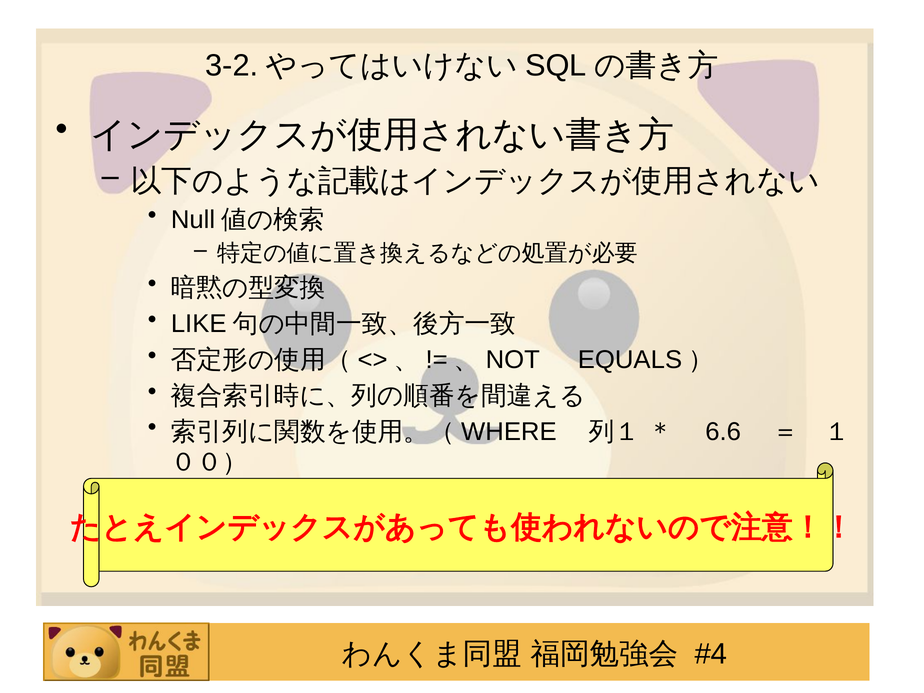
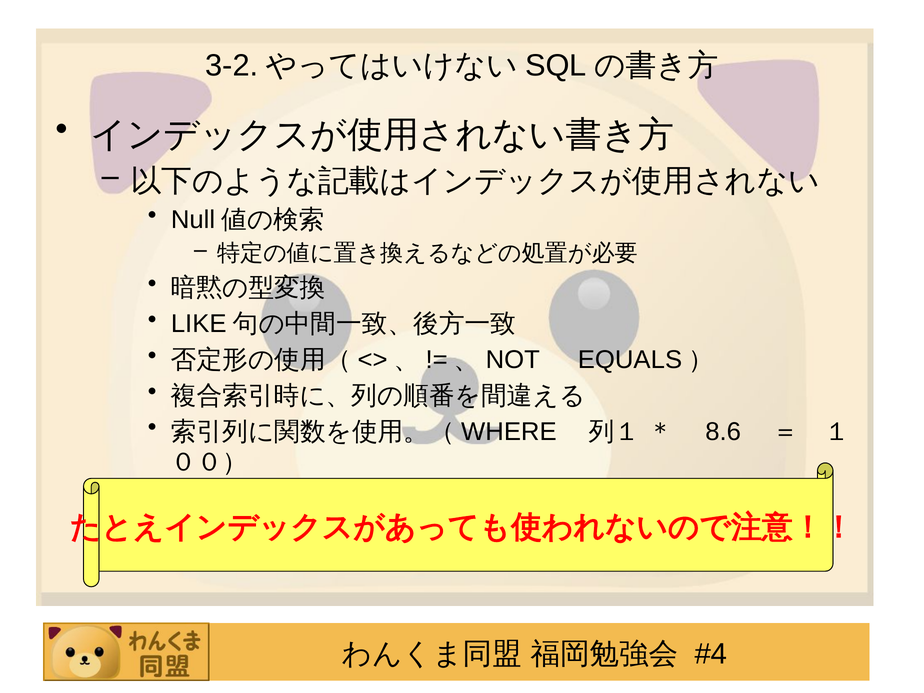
6.6: 6.6 -> 8.6 (723, 432)
